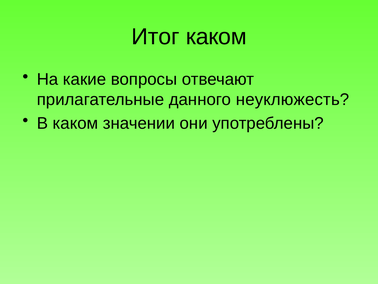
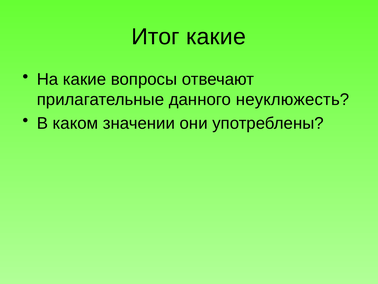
Итог каком: каком -> какие (216, 37)
